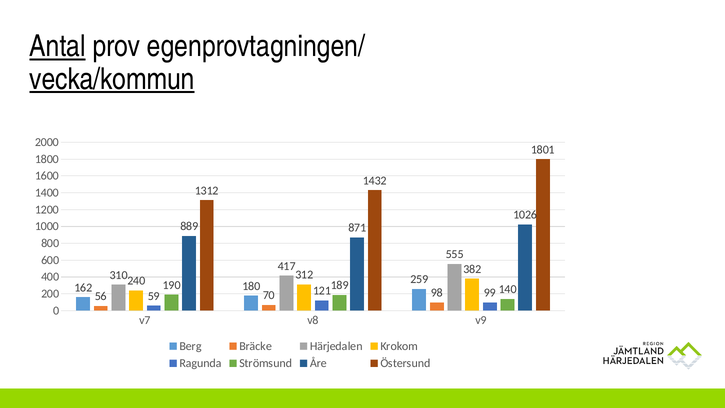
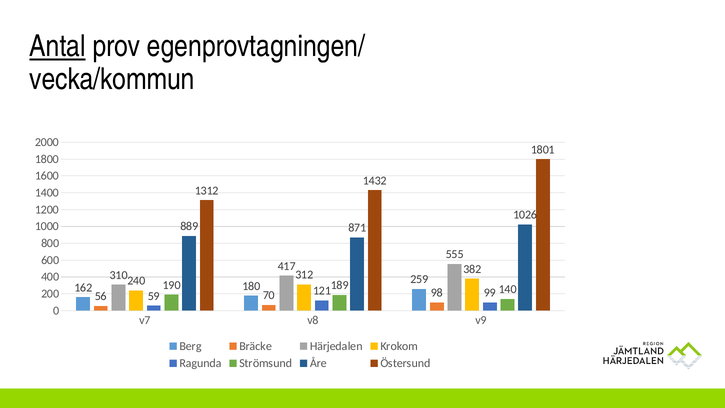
vecka/kommun underline: present -> none (112, 79)
